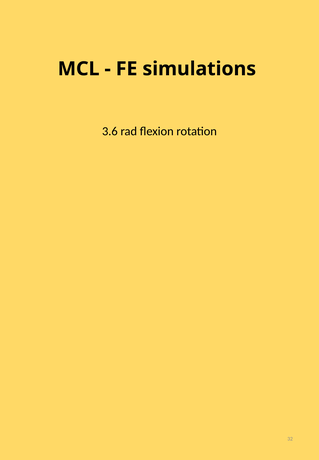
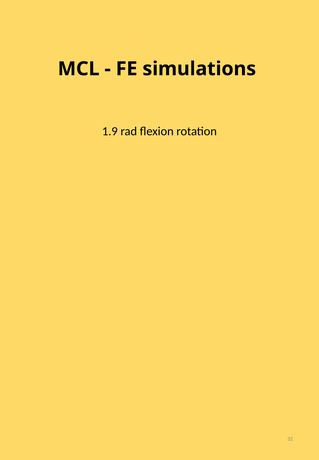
3.6: 3.6 -> 1.9 (110, 131)
